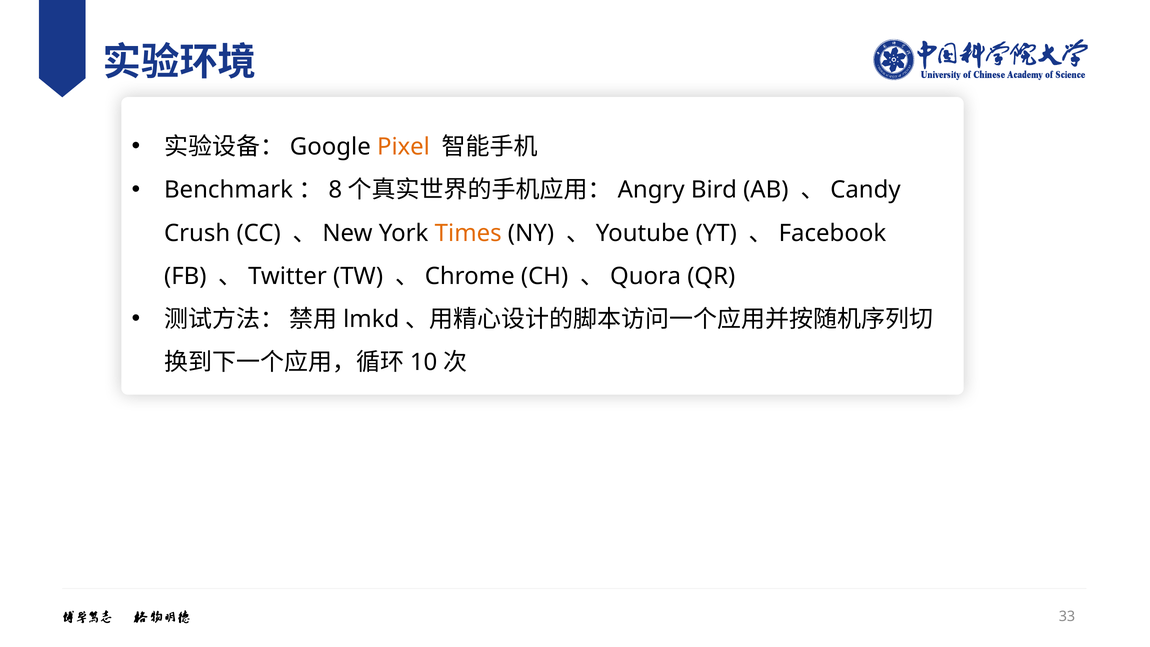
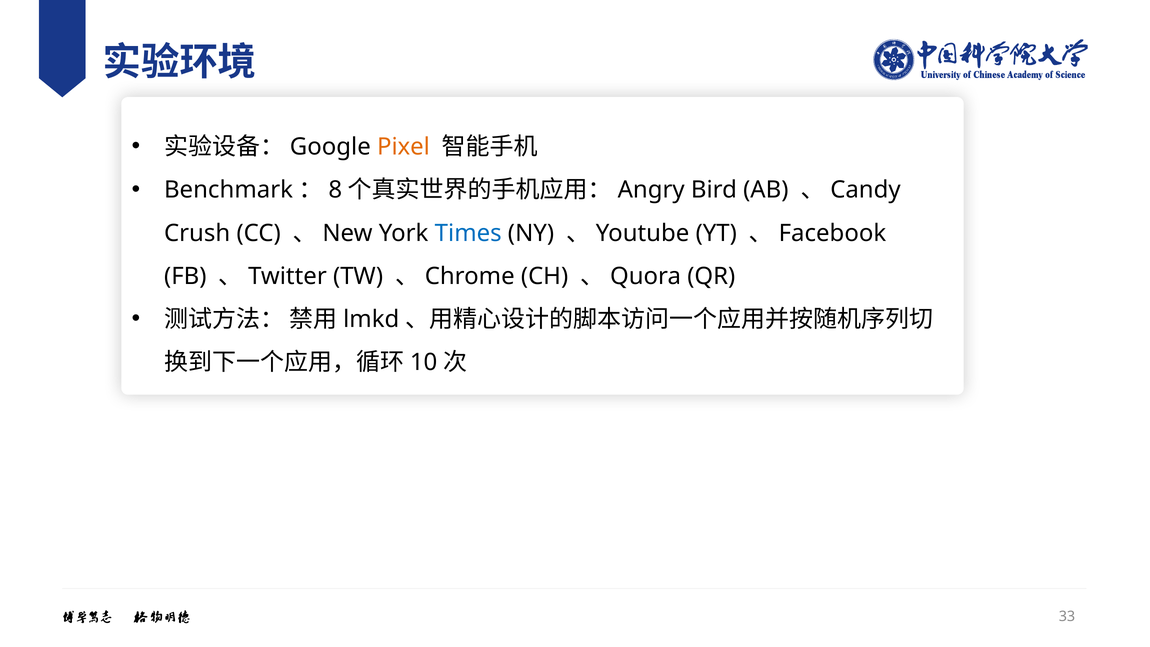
Times colour: orange -> blue (468, 233)
